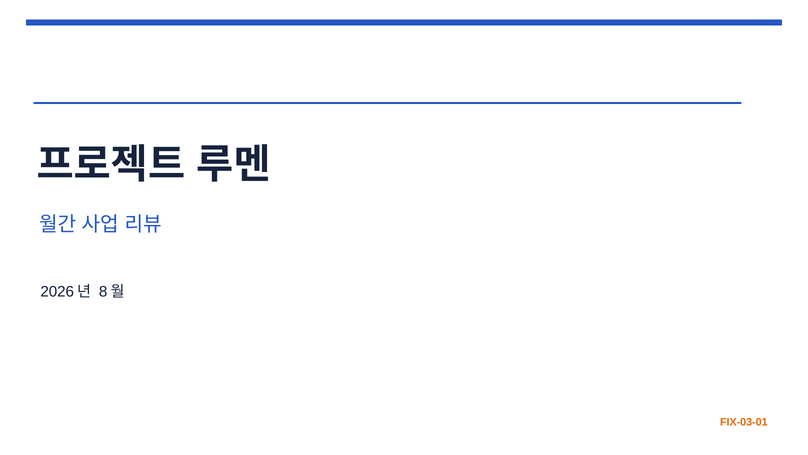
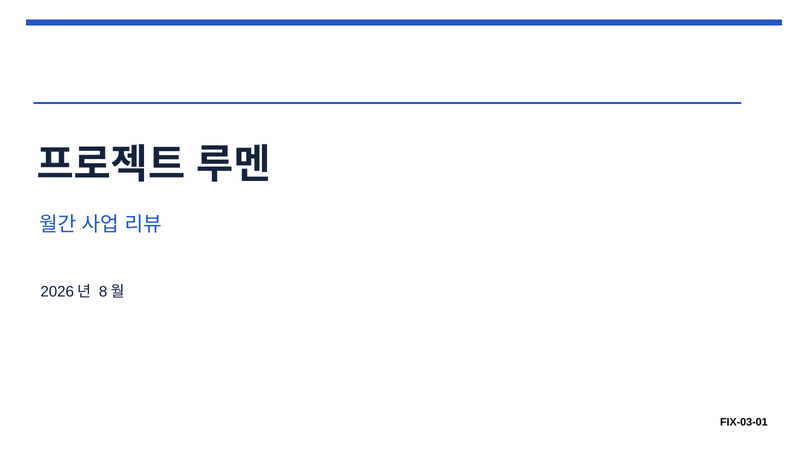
FIX-03-01 colour: orange -> black (744, 422)
